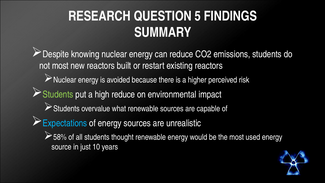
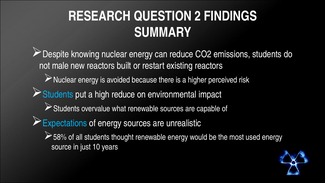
5: 5 -> 2 (198, 16)
not most: most -> male (60, 66)
Students colour: light green -> light blue (58, 94)
